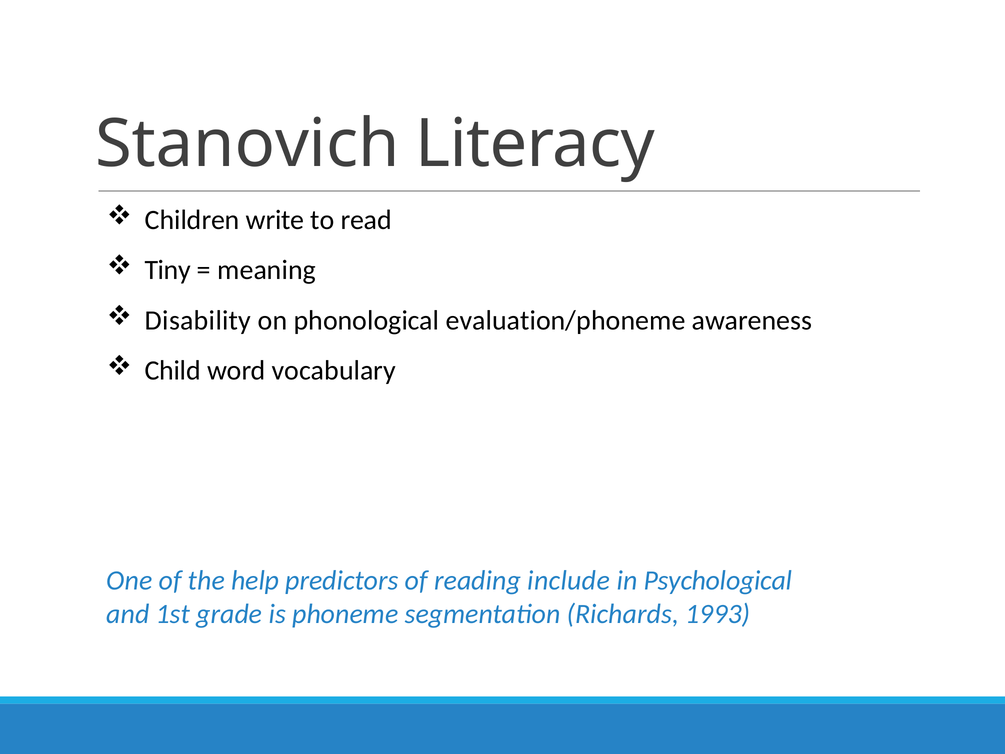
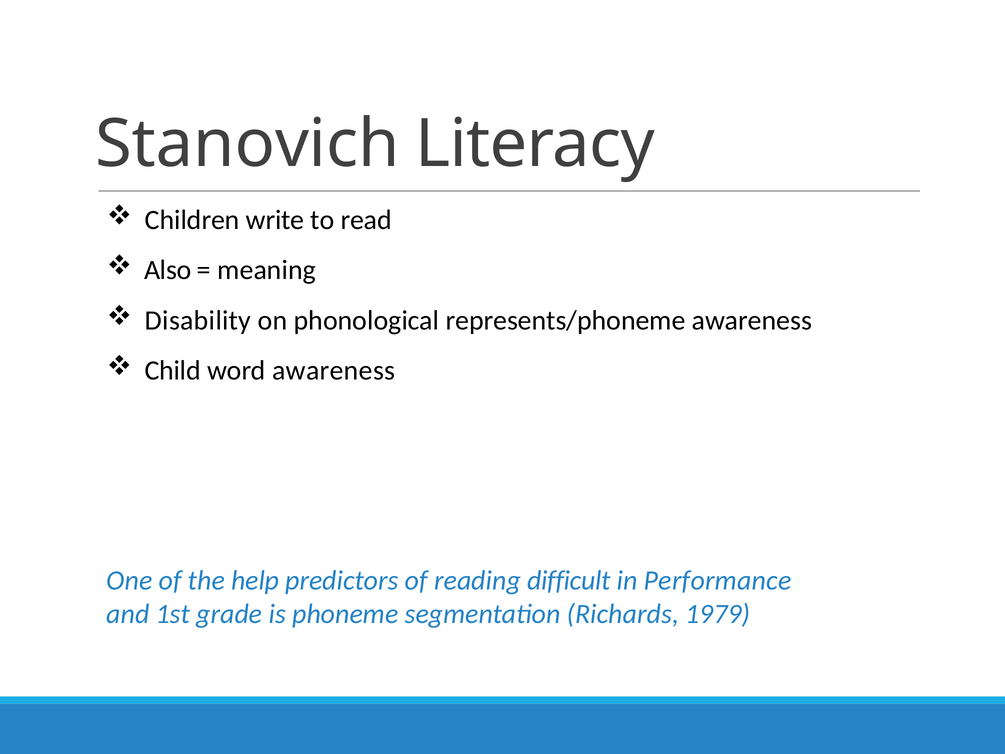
Tiny: Tiny -> Also (168, 270)
evaluation/phoneme: evaluation/phoneme -> represents/phoneme (566, 320)
word vocabulary: vocabulary -> awareness (334, 371)
include: include -> difficult (569, 580)
Psychological: Psychological -> Performance (718, 580)
1993: 1993 -> 1979 (718, 614)
